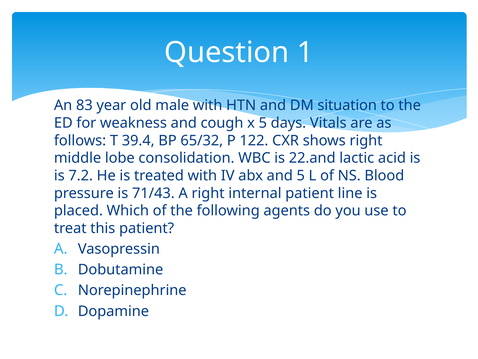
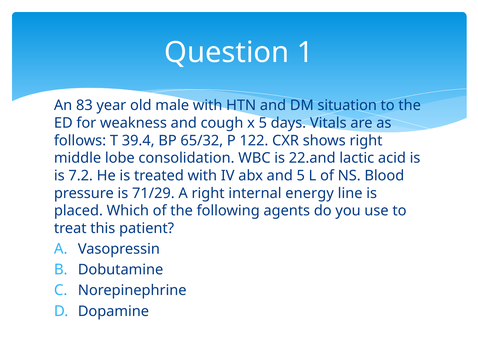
71/43: 71/43 -> 71/29 (153, 193)
internal patient: patient -> energy (310, 193)
